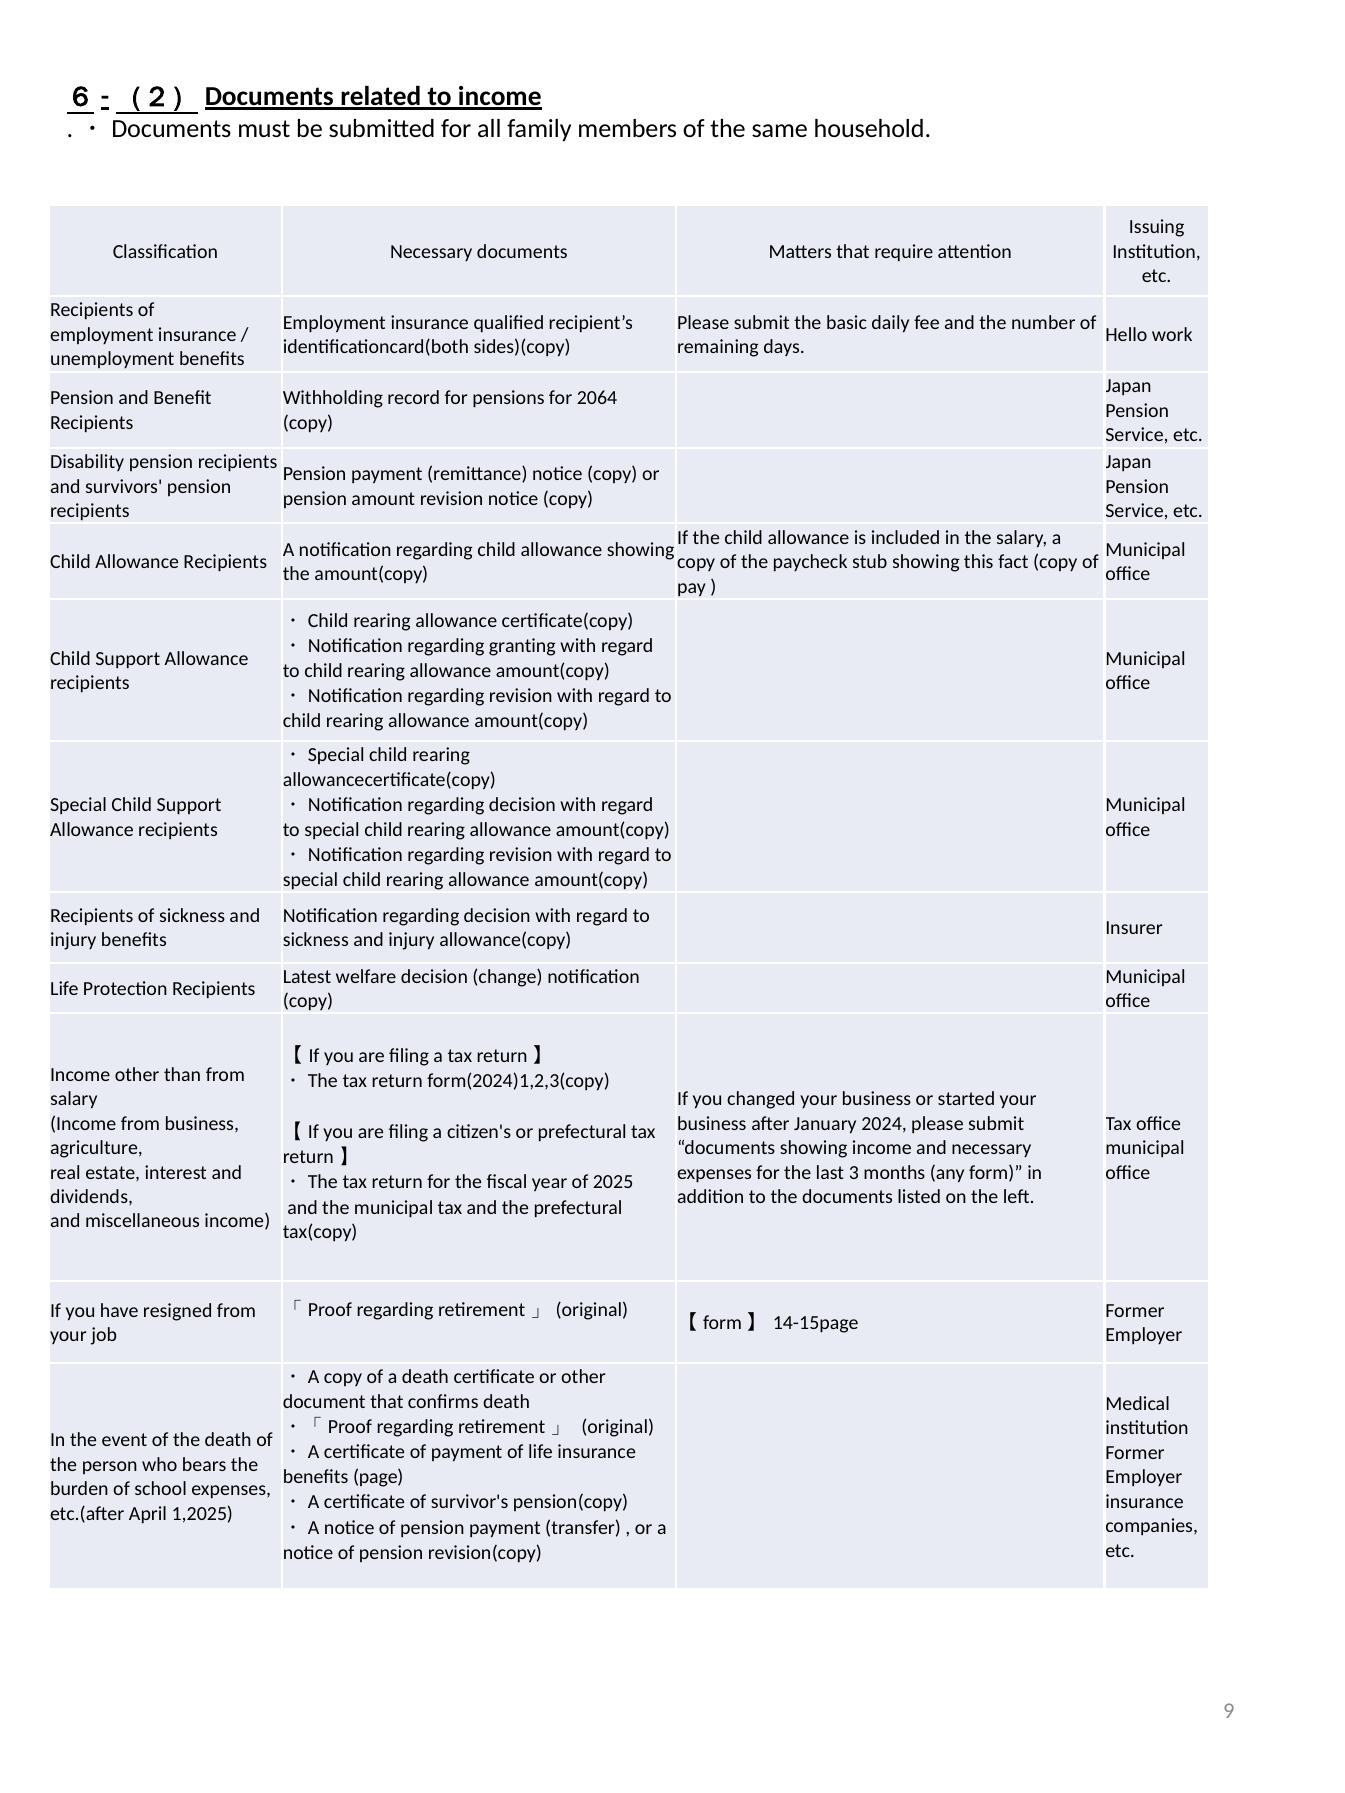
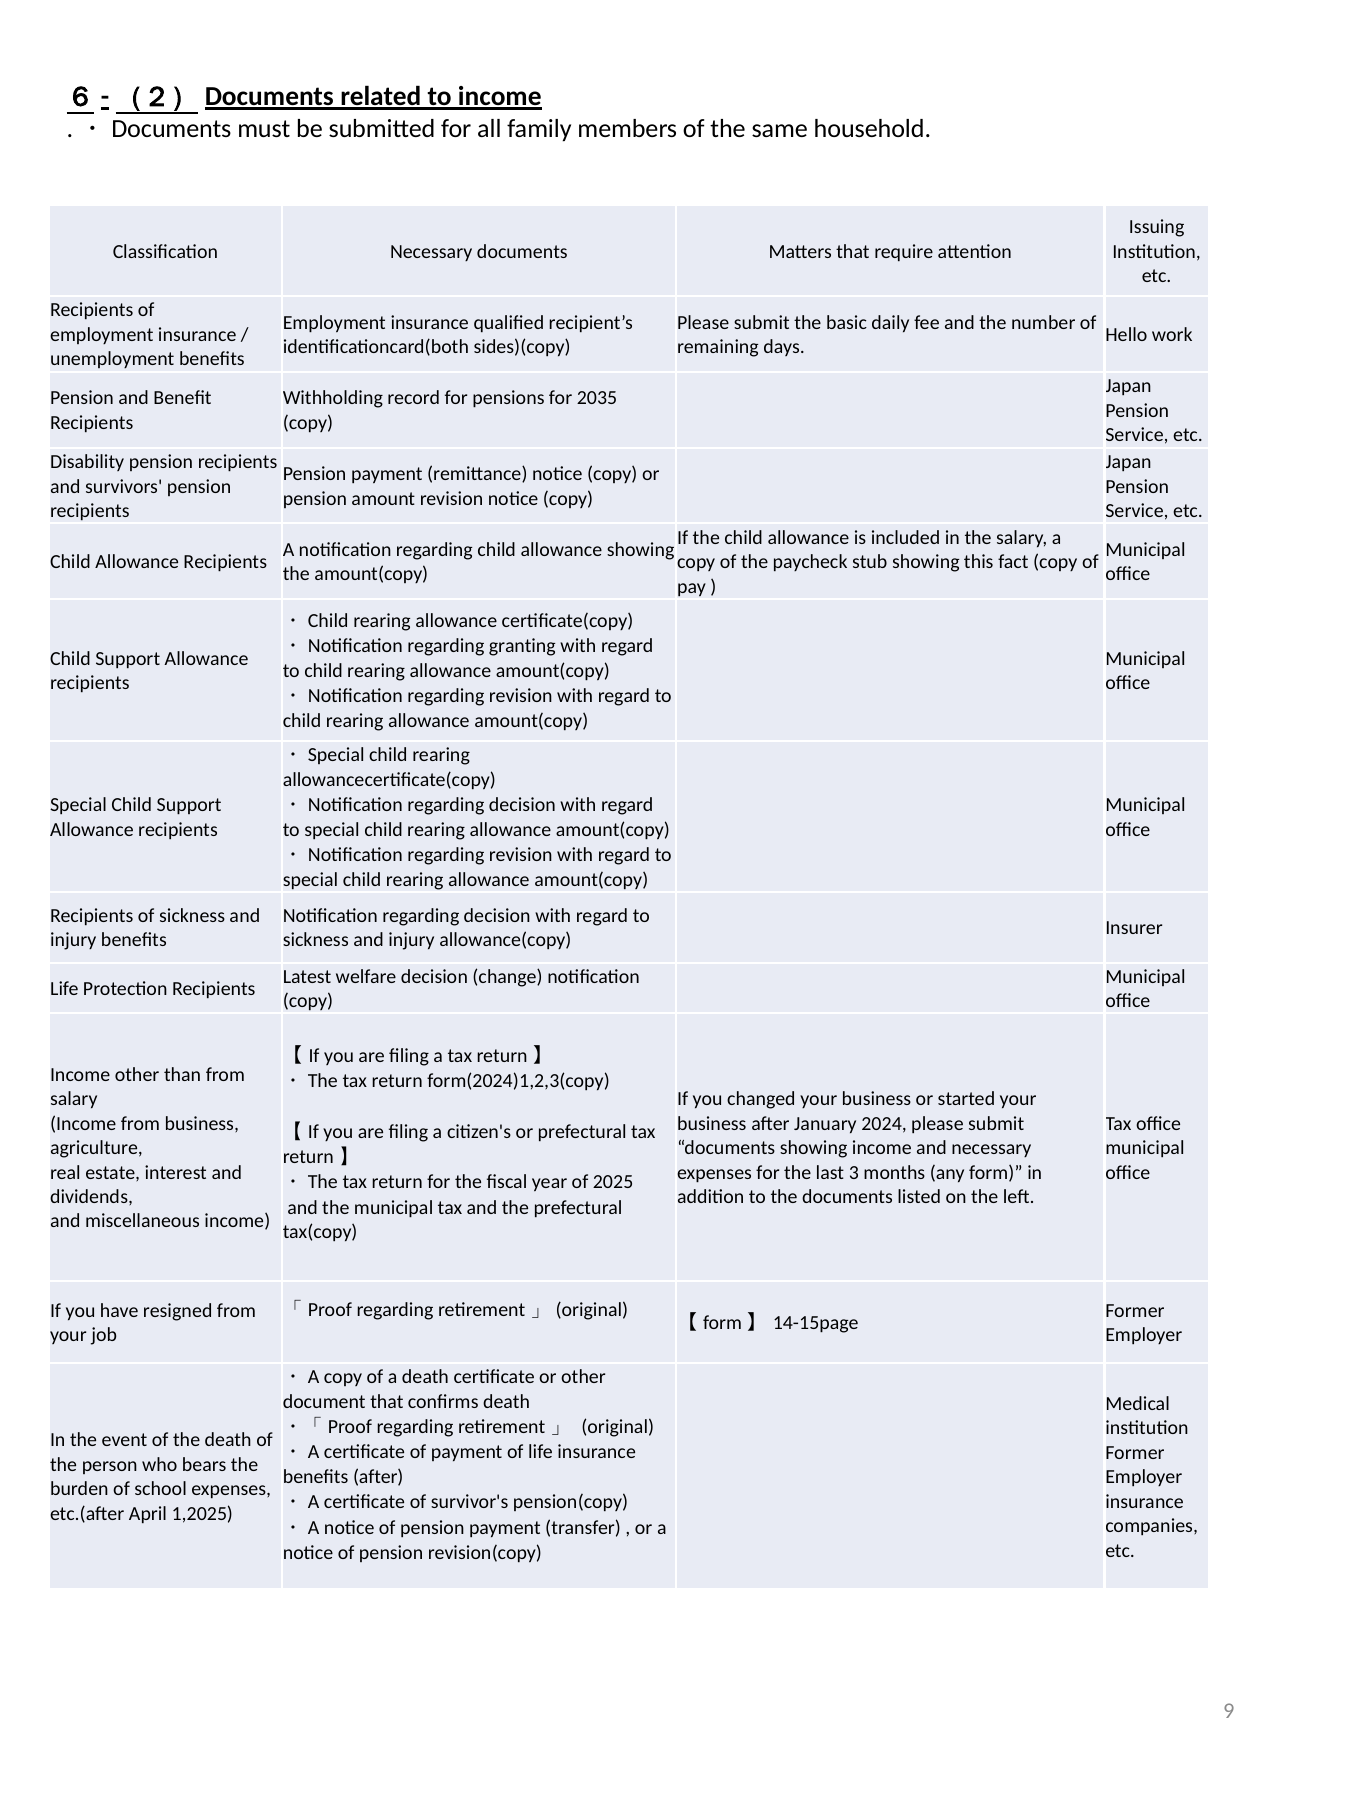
2064: 2064 -> 2035 (597, 398)
benefits page: page -> after (378, 1478)
